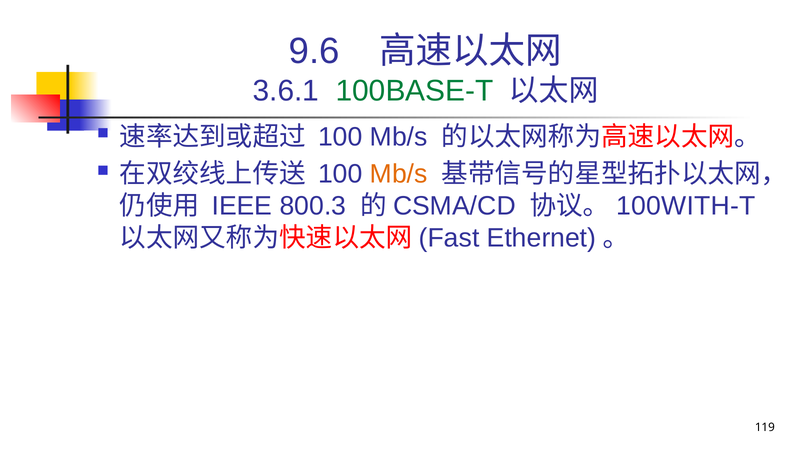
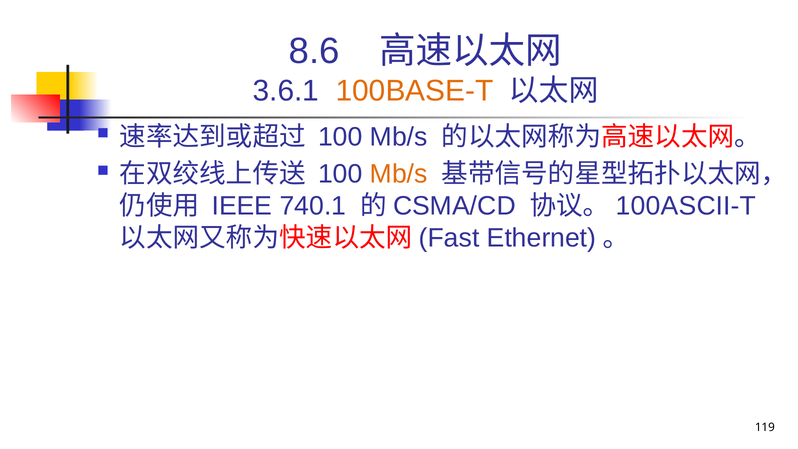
9.6: 9.6 -> 8.6 (314, 51)
100BASE-T colour: green -> orange (415, 91)
800.3: 800.3 -> 740.1 (313, 206)
100WITH-T: 100WITH-T -> 100ASCII-T (686, 206)
